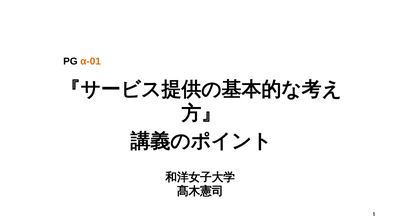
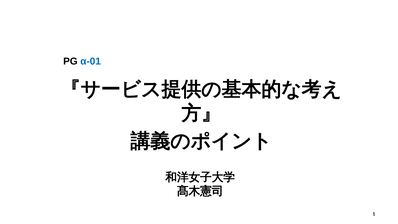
α-01 colour: orange -> blue (91, 61)
